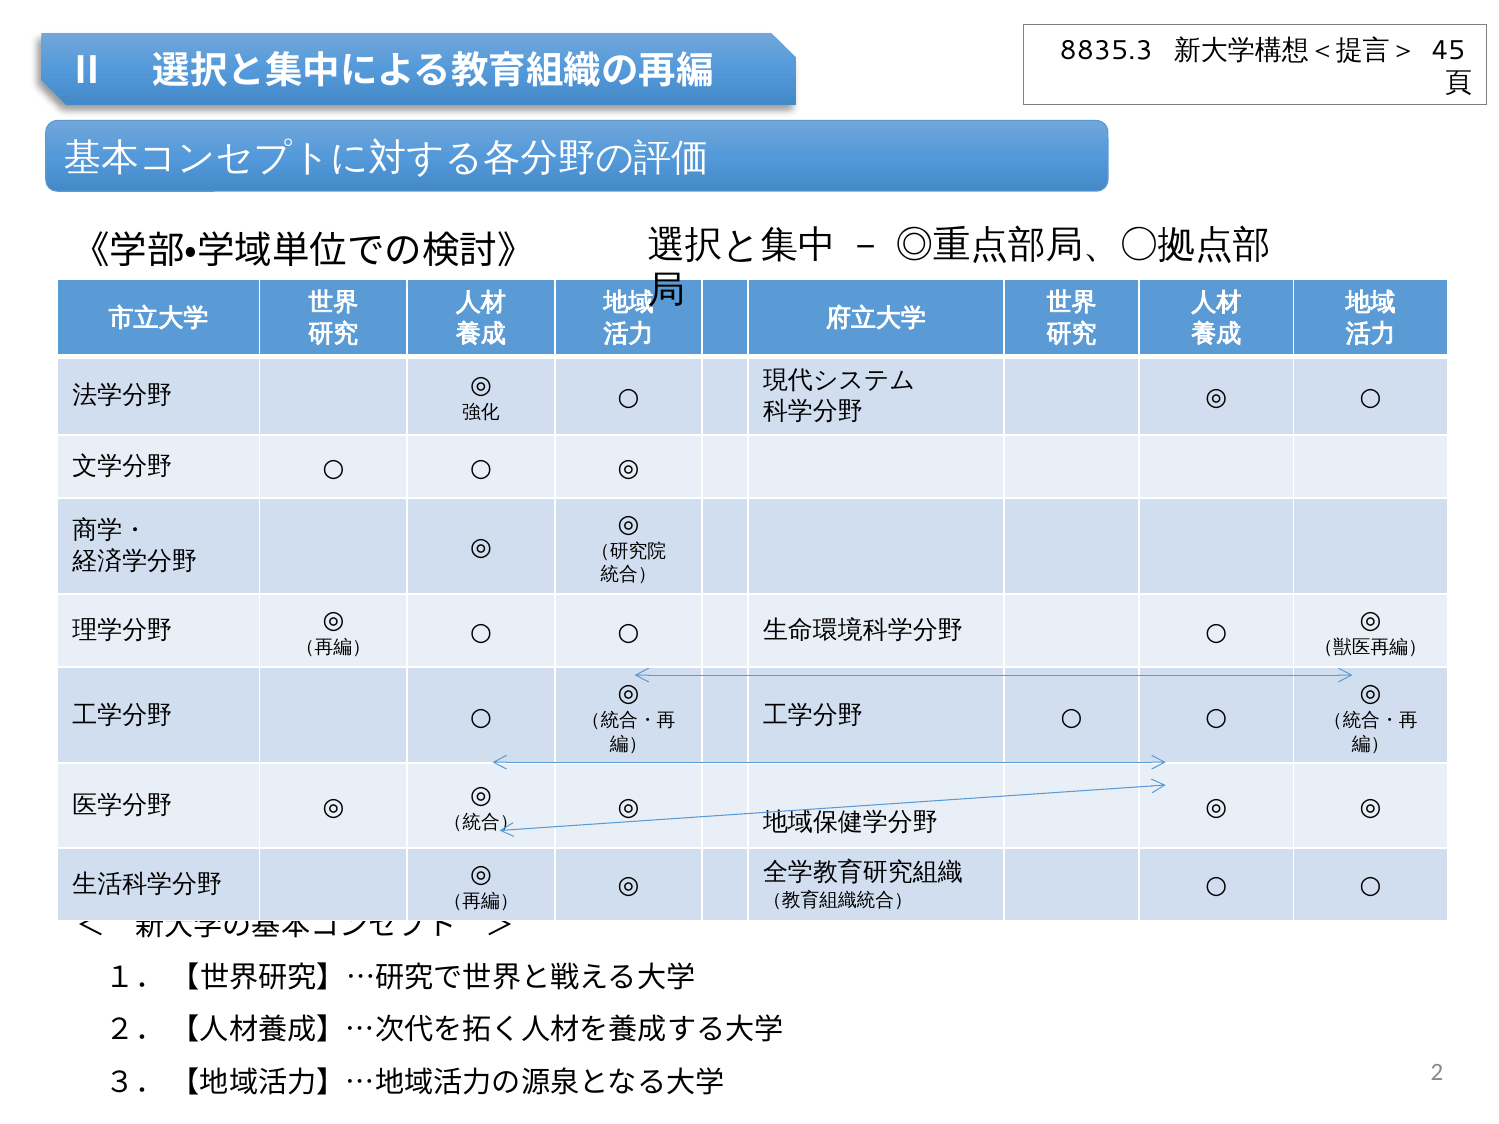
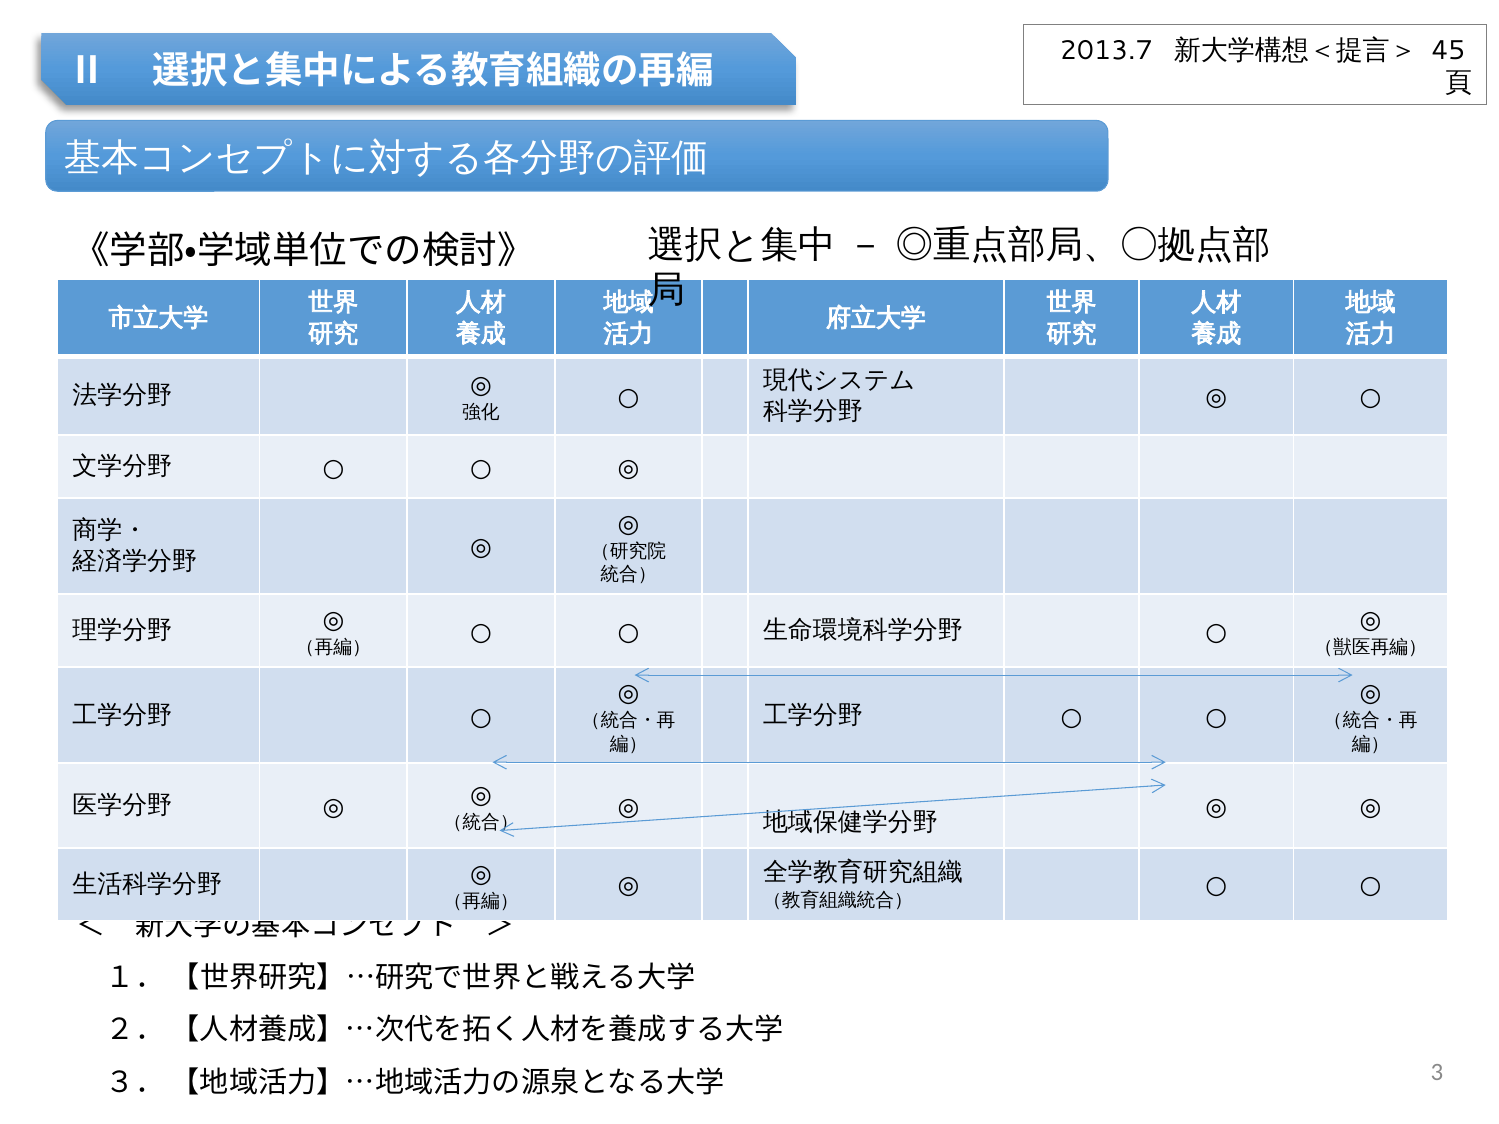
8835.3: 8835.3 -> 2013.7 (1106, 50)
2: 2 -> 3 (1437, 1073)
